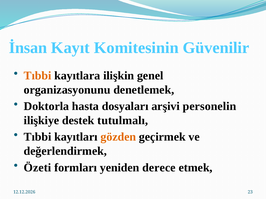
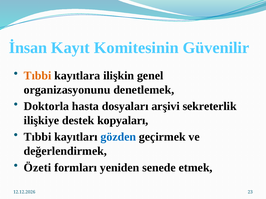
personelin: personelin -> sekreterlik (210, 106)
tutulmalı: tutulmalı -> kopyaları (123, 121)
gözden colour: orange -> blue (118, 137)
derece: derece -> senede (159, 168)
